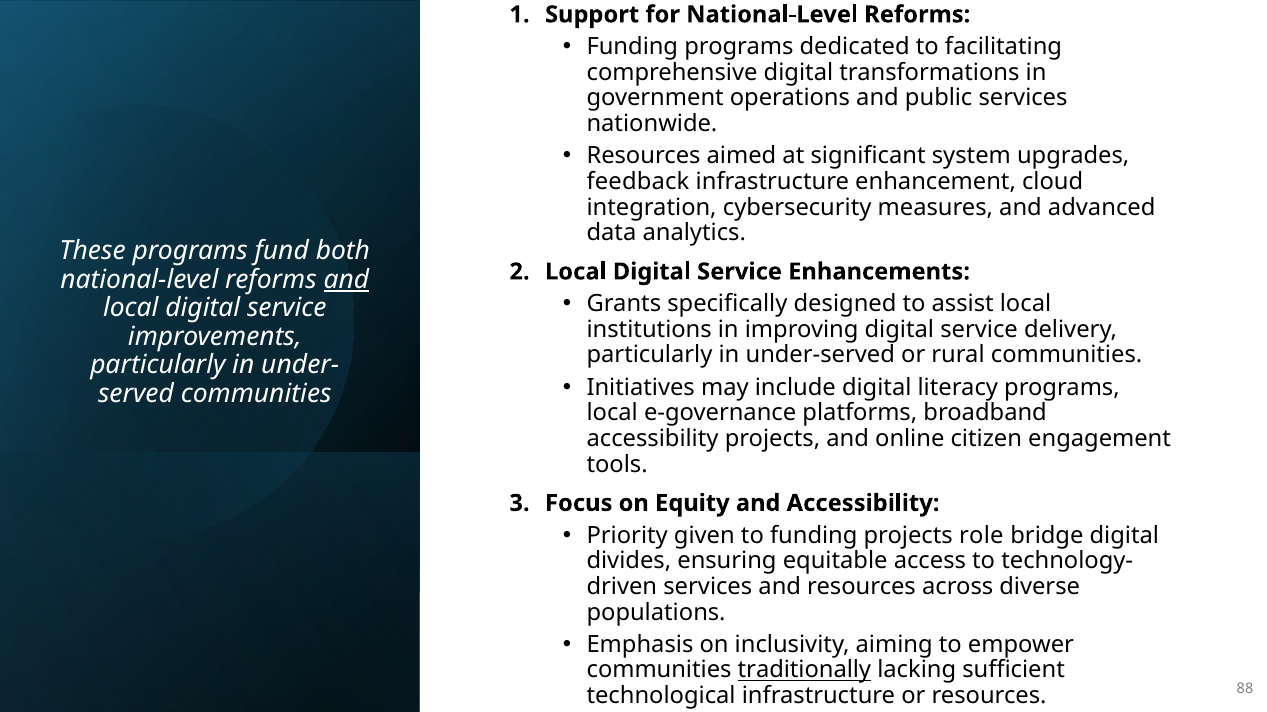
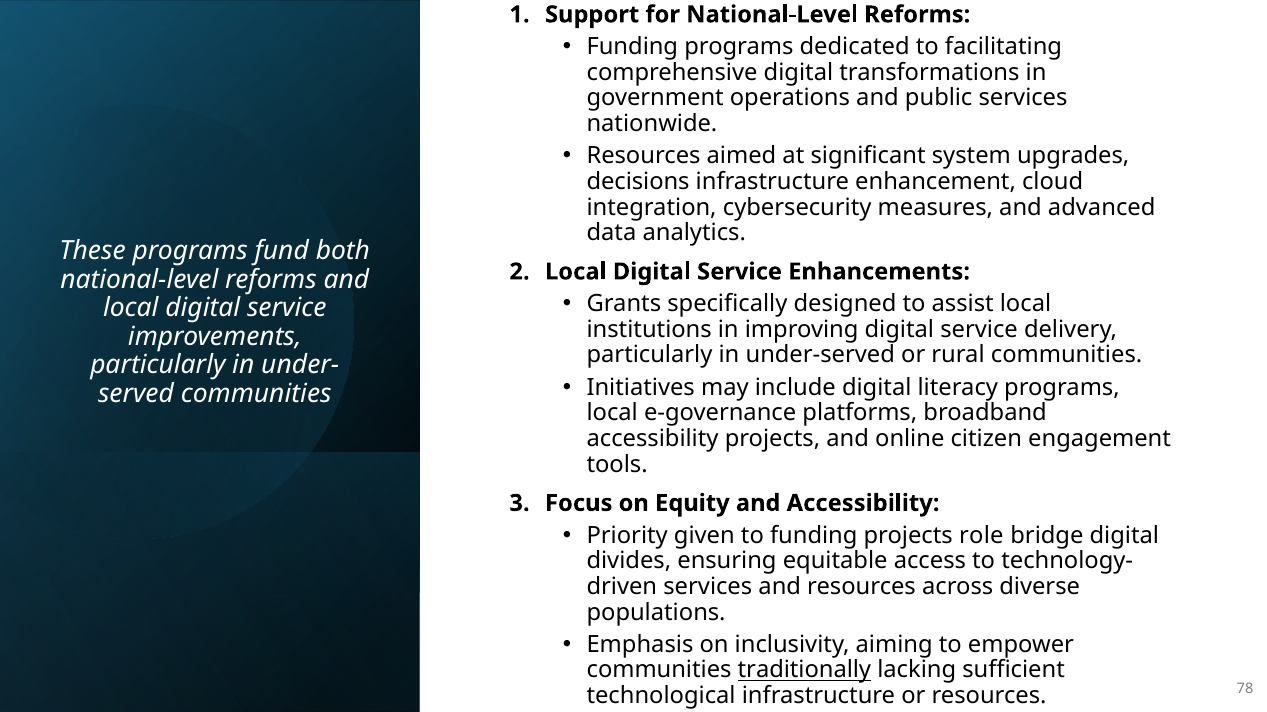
feedback: feedback -> decisions (638, 182)
and underline: present -> none (346, 280)
88: 88 -> 78 (1245, 690)
